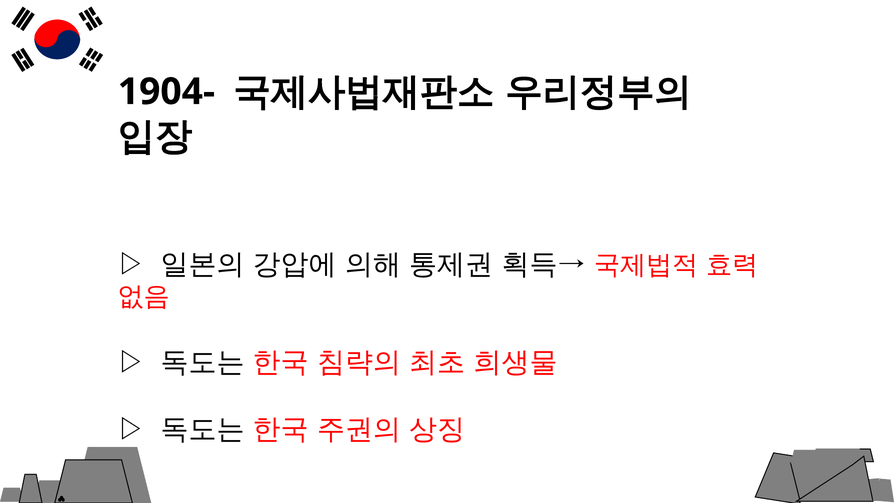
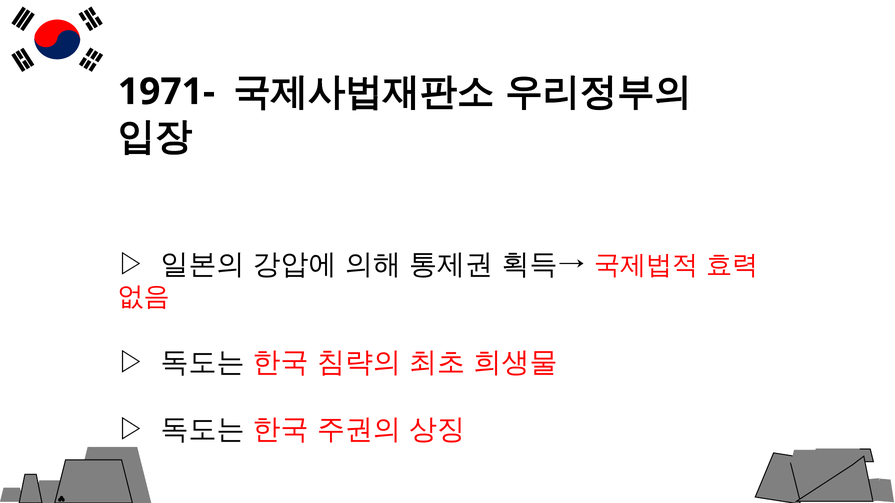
1904-: 1904- -> 1971- (166, 92)
